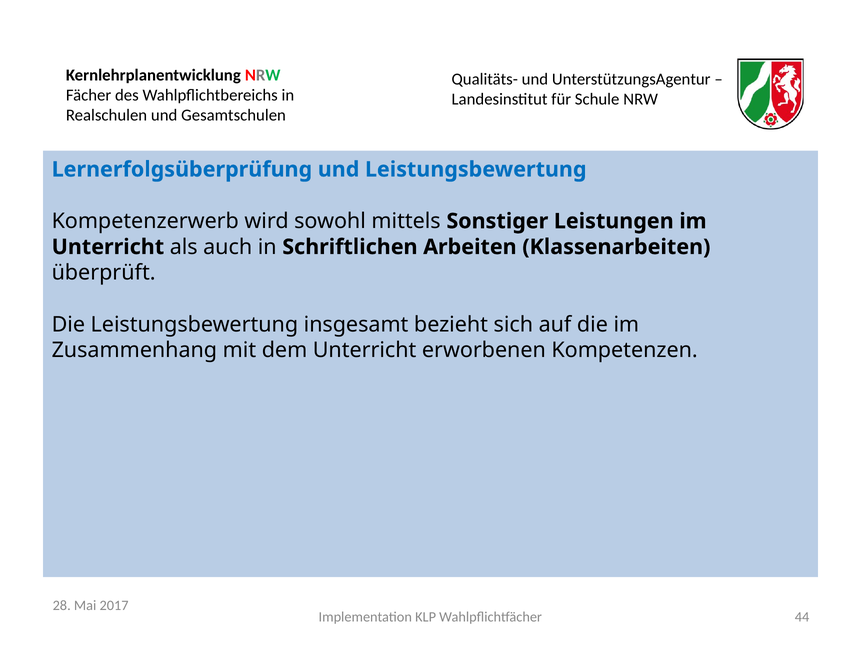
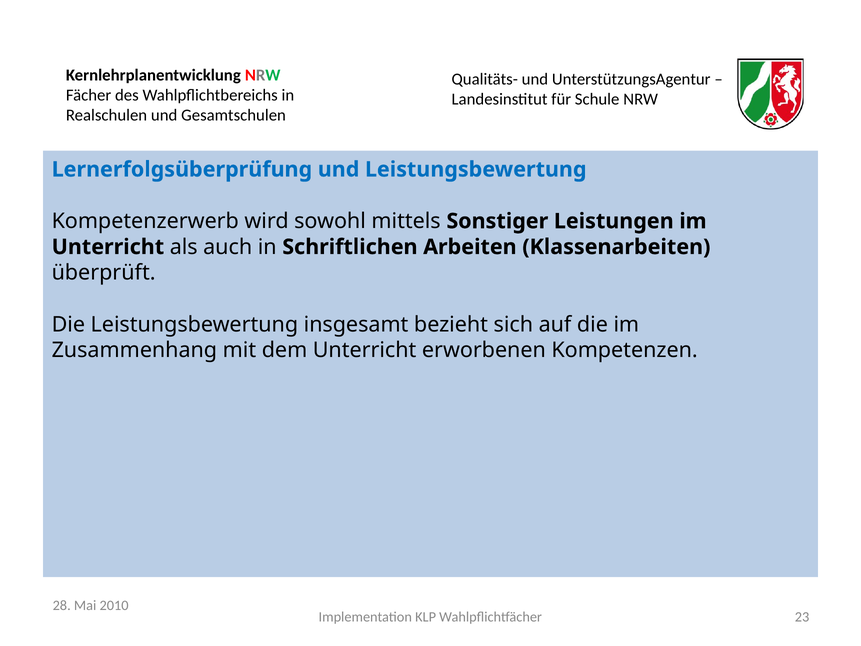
2017: 2017 -> 2010 (114, 605)
44: 44 -> 23 (802, 617)
